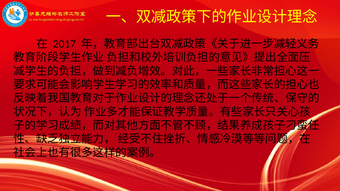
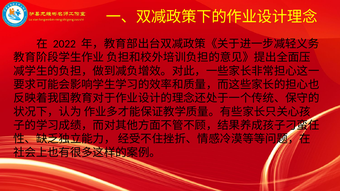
2017: 2017 -> 2022 (64, 44)
